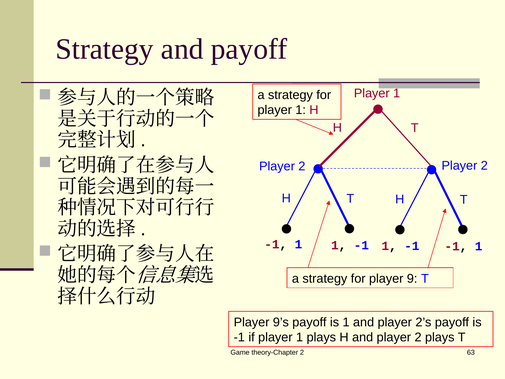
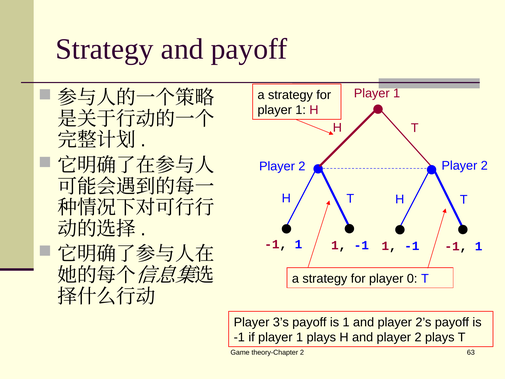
9: 9 -> 0 (412, 278)
9’s: 9’s -> 3’s (281, 322)
